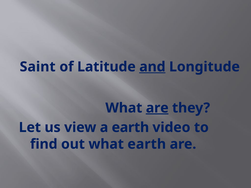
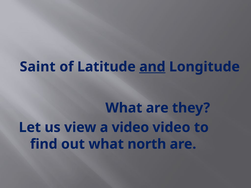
are underline: present -> none (157, 108)
a earth: earth -> video (130, 128)
what earth: earth -> north (147, 144)
